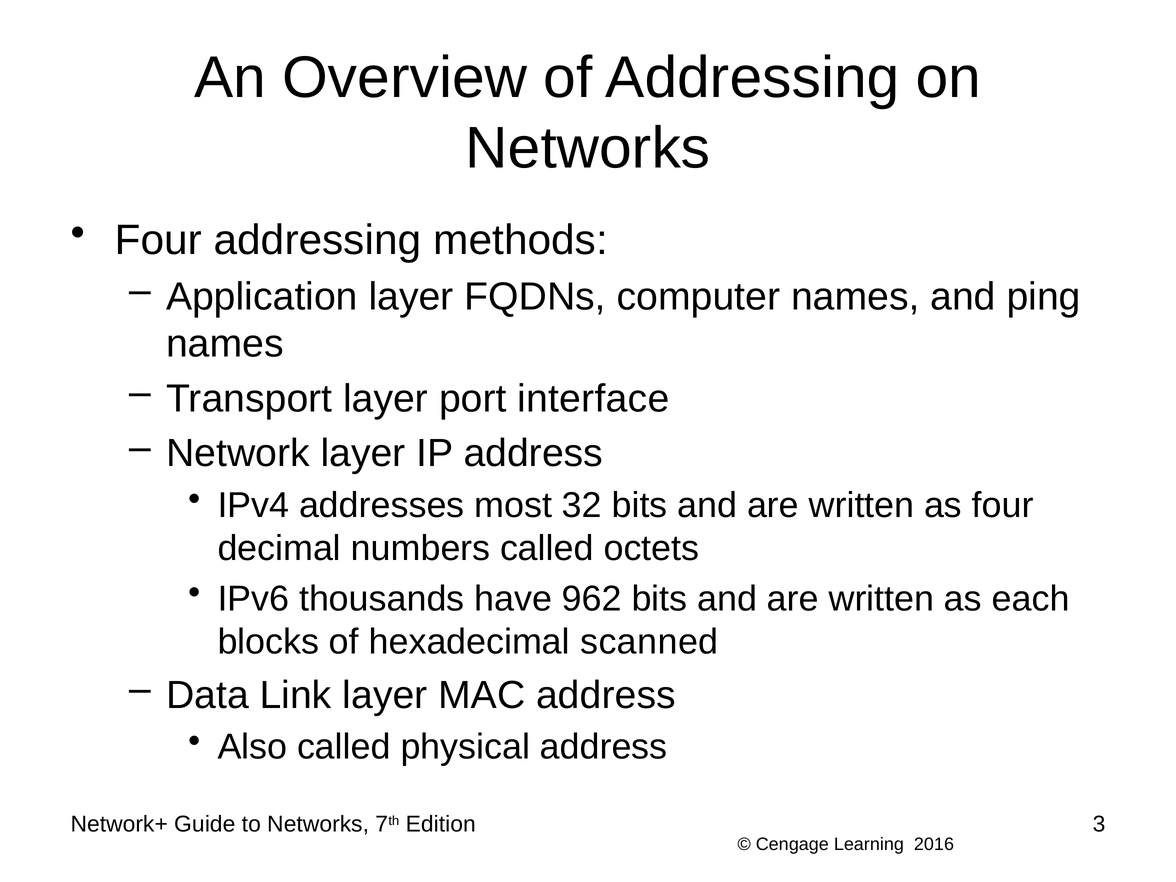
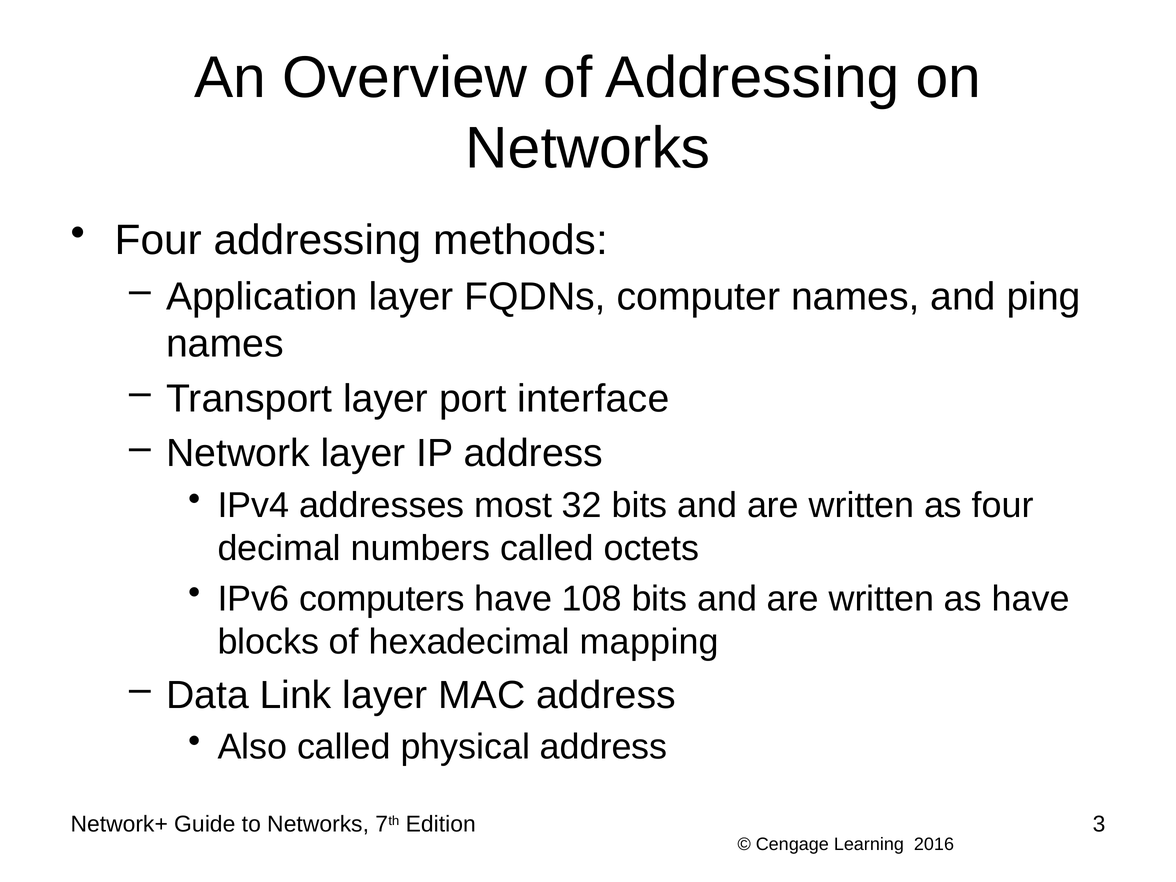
thousands: thousands -> computers (382, 599)
962: 962 -> 108 (592, 599)
as each: each -> have (1031, 599)
scanned: scanned -> mapping (649, 642)
